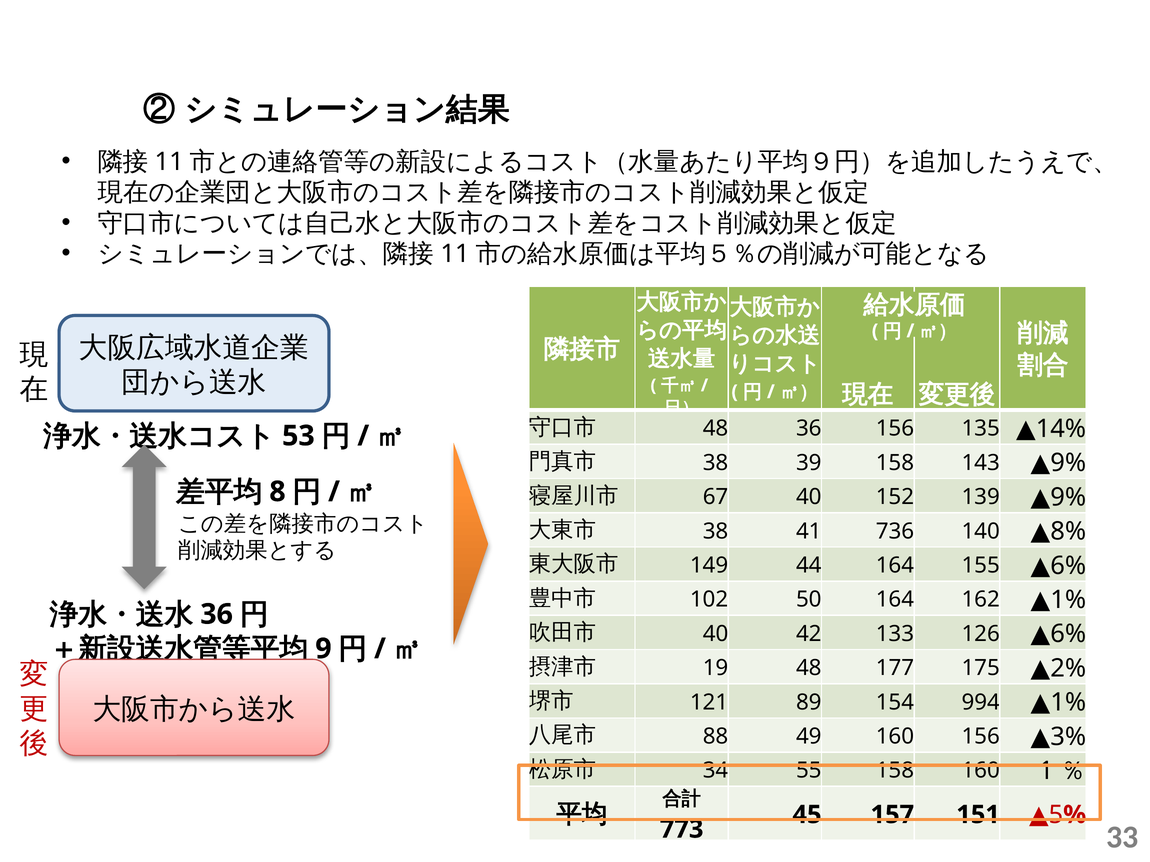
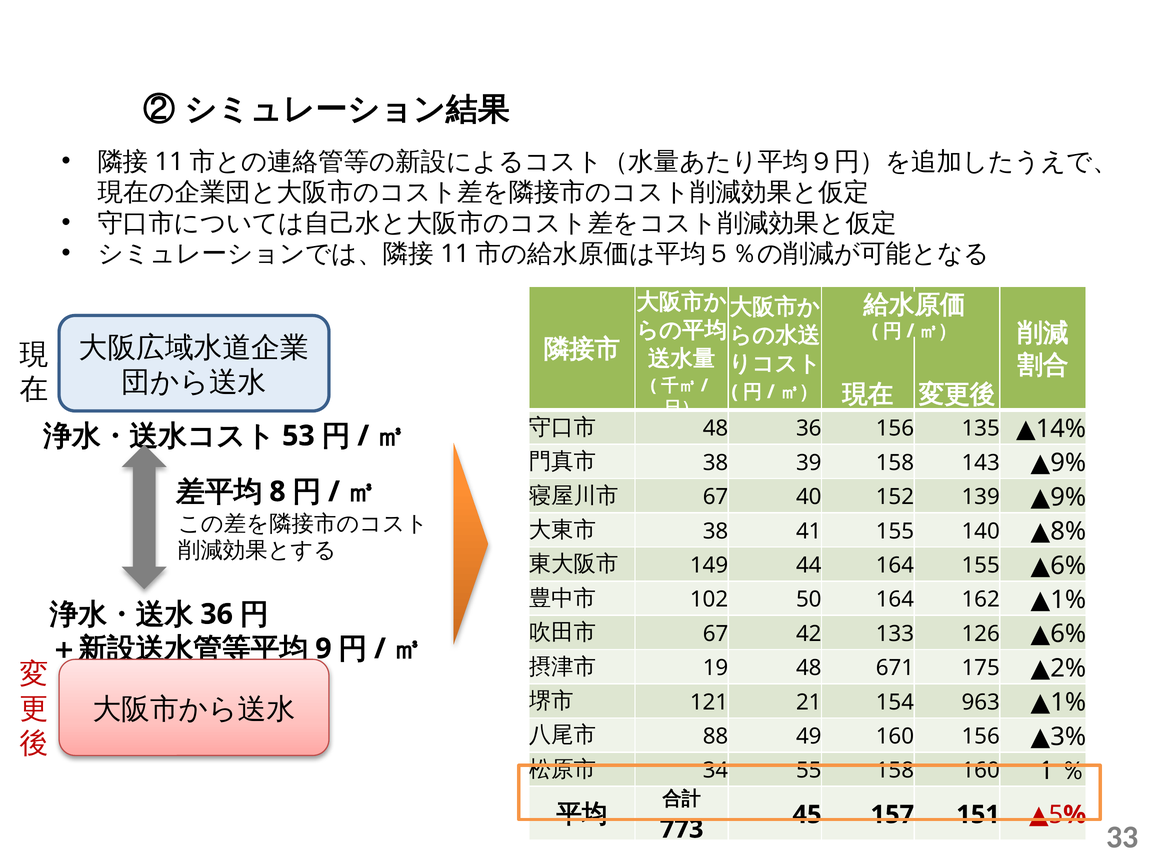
41 736: 736 -> 155 (895, 531)
40: 40 -> 67 (716, 634)
177: 177 -> 671 (895, 668)
89: 89 -> 21 (809, 703)
994: 994 -> 963 (981, 703)
